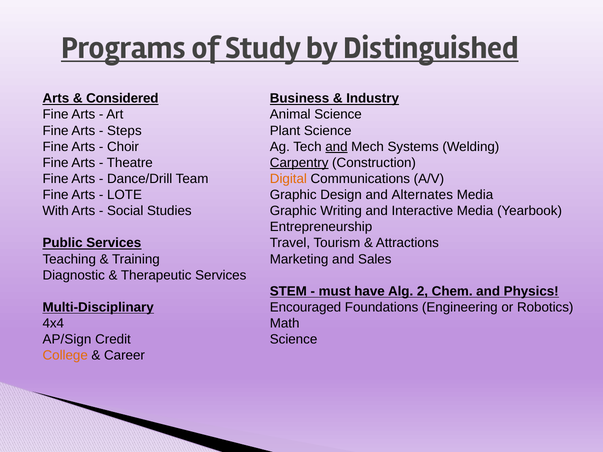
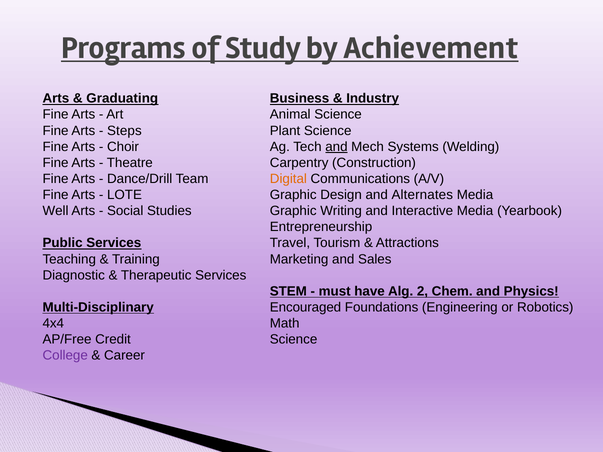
Distinguished: Distinguished -> Achievement (431, 48)
Considered: Considered -> Graduating (122, 99)
Carpentry underline: present -> none (299, 163)
With: With -> Well (56, 211)
AP/Sign: AP/Sign -> AP/Free (67, 340)
College colour: orange -> purple (65, 356)
